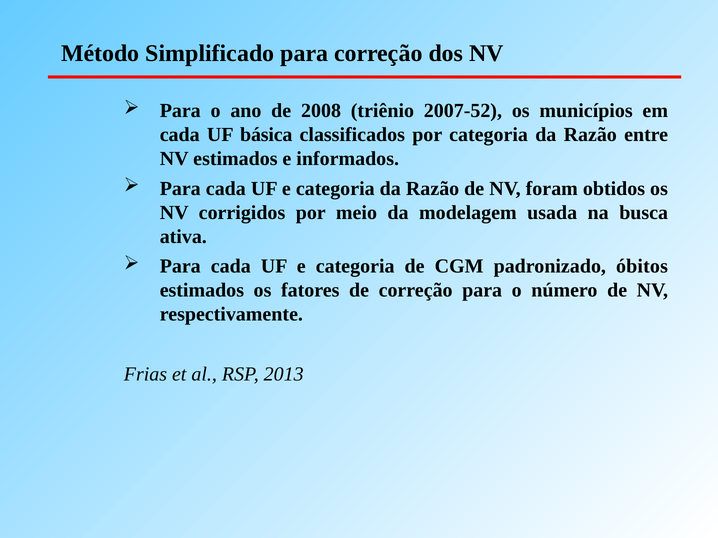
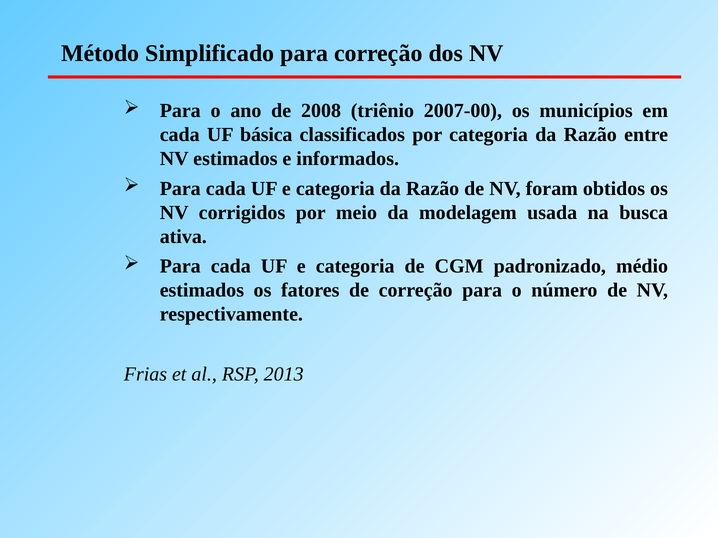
2007-52: 2007-52 -> 2007-00 (463, 111)
óbitos: óbitos -> médio (642, 267)
